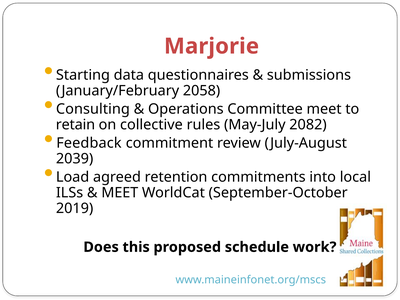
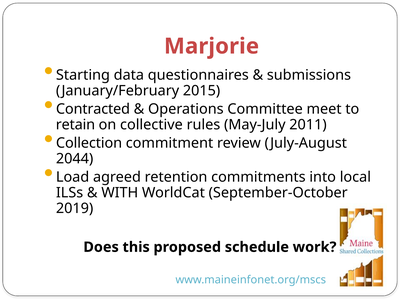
2058: 2058 -> 2015 (202, 91)
Consulting: Consulting -> Contracted (93, 109)
2082: 2082 -> 2011 (308, 125)
Feedback: Feedback -> Collection (89, 143)
2039: 2039 -> 2044 (75, 159)
MEET: MEET -> WITH (120, 193)
